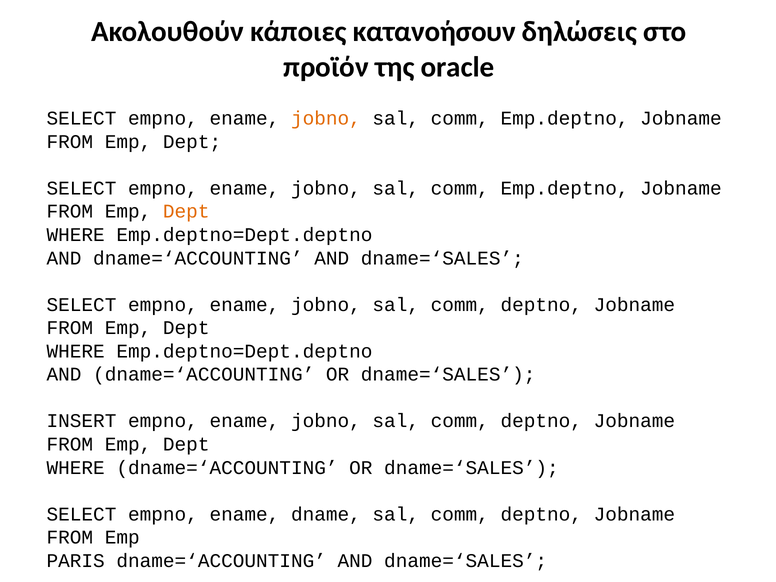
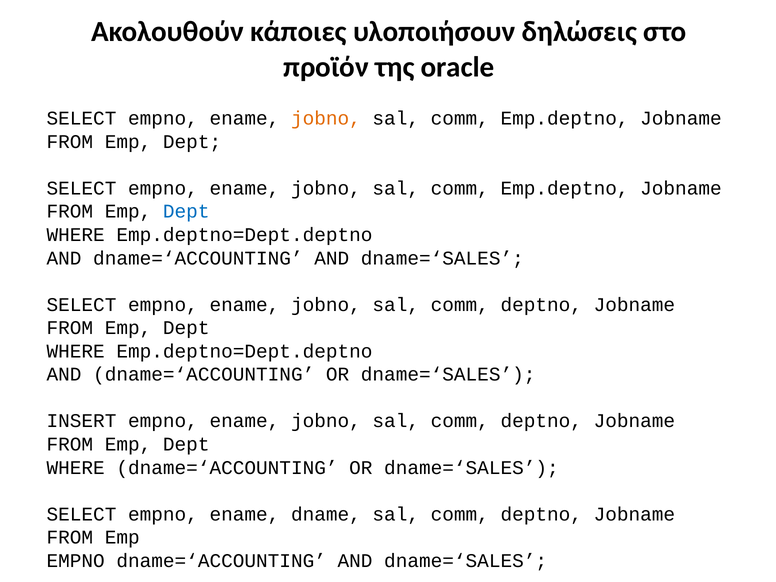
κατανοήσουν: κατανοήσουν -> υλοποιήσουν (434, 32)
Dept colour: orange -> blue (186, 212)
PARIS: PARIS -> EMPNO (76, 561)
